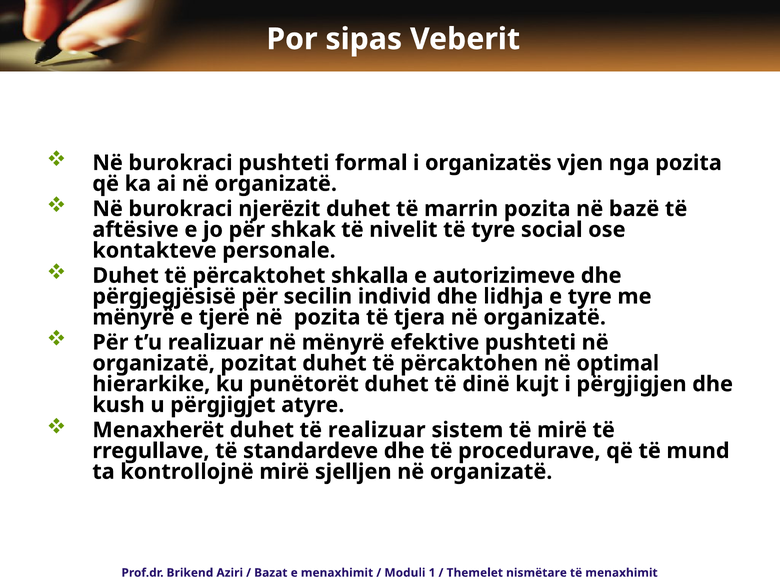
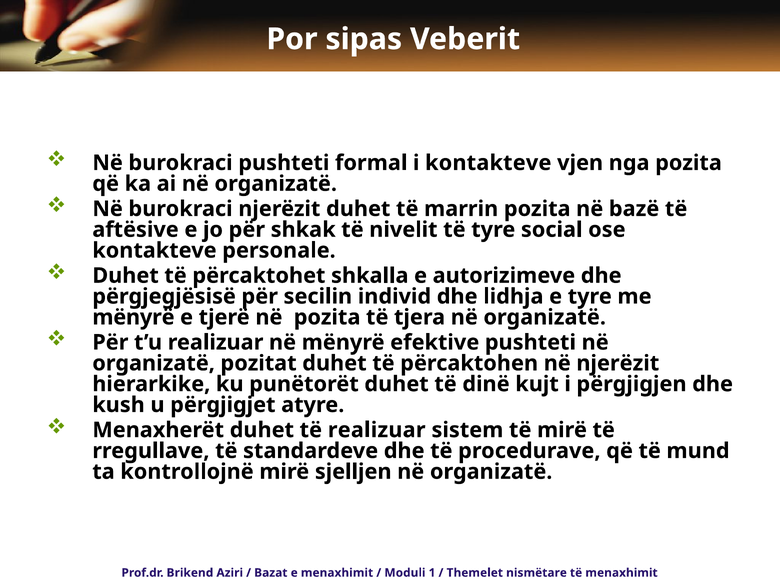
i organizatës: organizatës -> kontakteve (488, 163)
në optimal: optimal -> njerëzit (618, 363)
